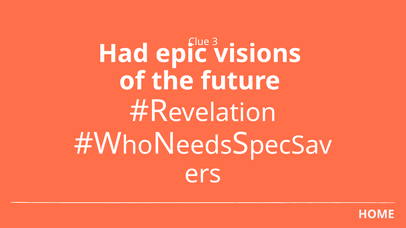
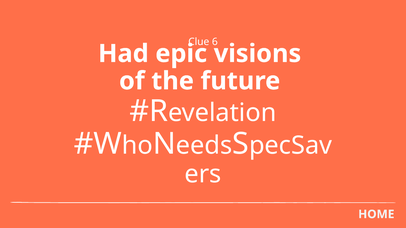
3: 3 -> 6 (215, 42)
